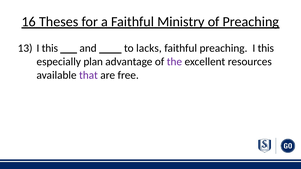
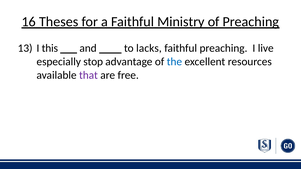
preaching I this: this -> live (266, 48)
plan: plan -> stop (93, 62)
the colour: purple -> blue (174, 62)
